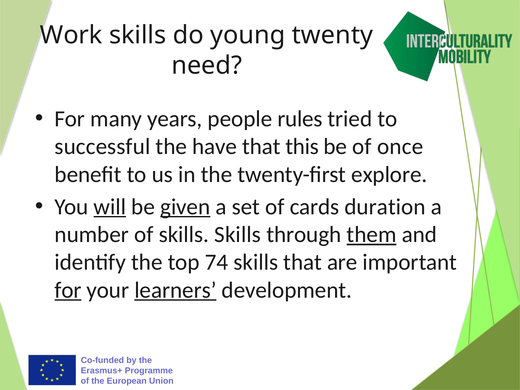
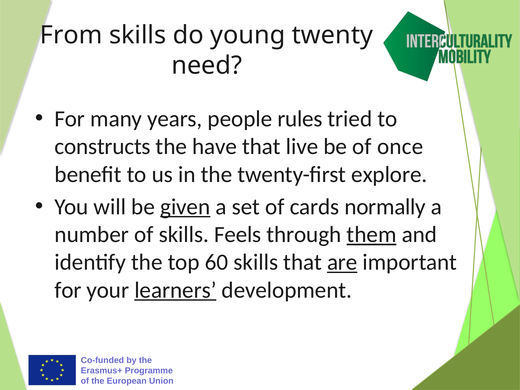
Work: Work -> From (71, 35)
successful: successful -> constructs (103, 147)
this: this -> live (302, 147)
will underline: present -> none (110, 207)
duration: duration -> normally (385, 207)
skills Skills: Skills -> Feels (238, 235)
74: 74 -> 60 (217, 262)
are underline: none -> present (342, 262)
for underline: present -> none (68, 290)
